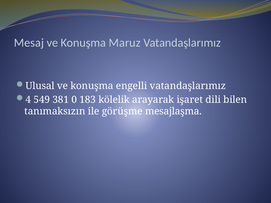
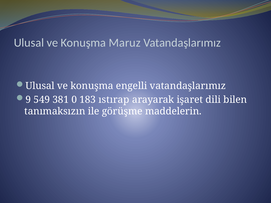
Mesaj: Mesaj -> Ulusal (29, 43)
4: 4 -> 9 (28, 100)
kölelik: kölelik -> ıstırap (114, 100)
mesajlaşma: mesajlaşma -> maddelerin (173, 111)
